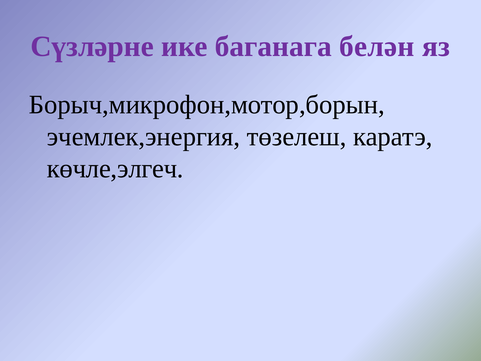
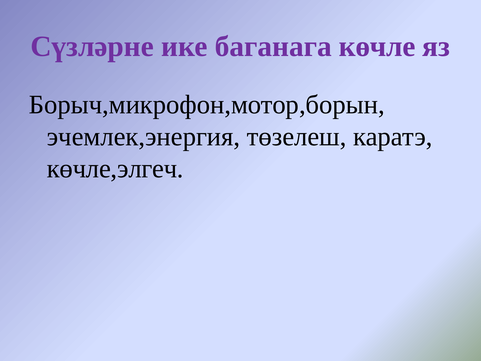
белән: белән -> көчле (377, 47)
